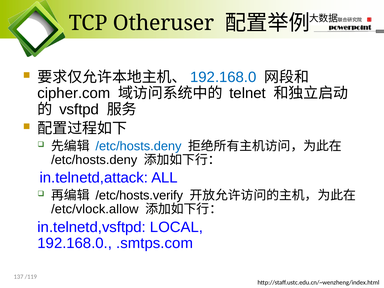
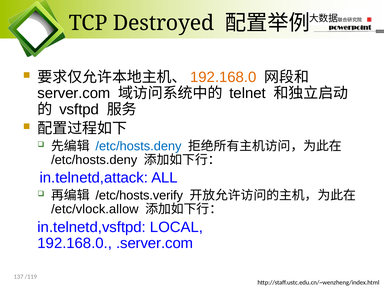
Otheruser: Otheruser -> Destroyed (164, 23)
192.168.0 colour: blue -> orange (223, 77)
cipher.com: cipher.com -> server.com (74, 93)
.smtps.com: .smtps.com -> .server.com (155, 243)
